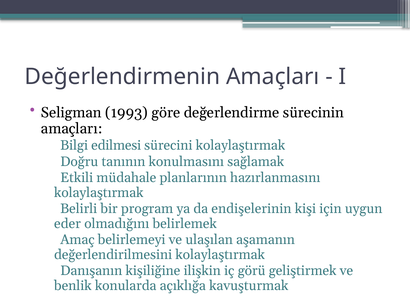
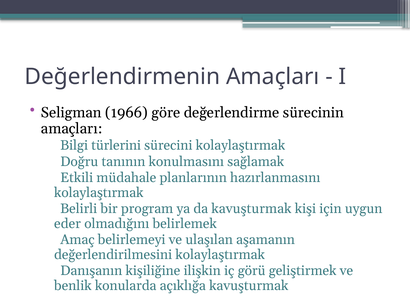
1993: 1993 -> 1966 (127, 113)
edilmesi: edilmesi -> türlerini (116, 146)
da endişelerinin: endişelerinin -> kavuşturmak (251, 209)
